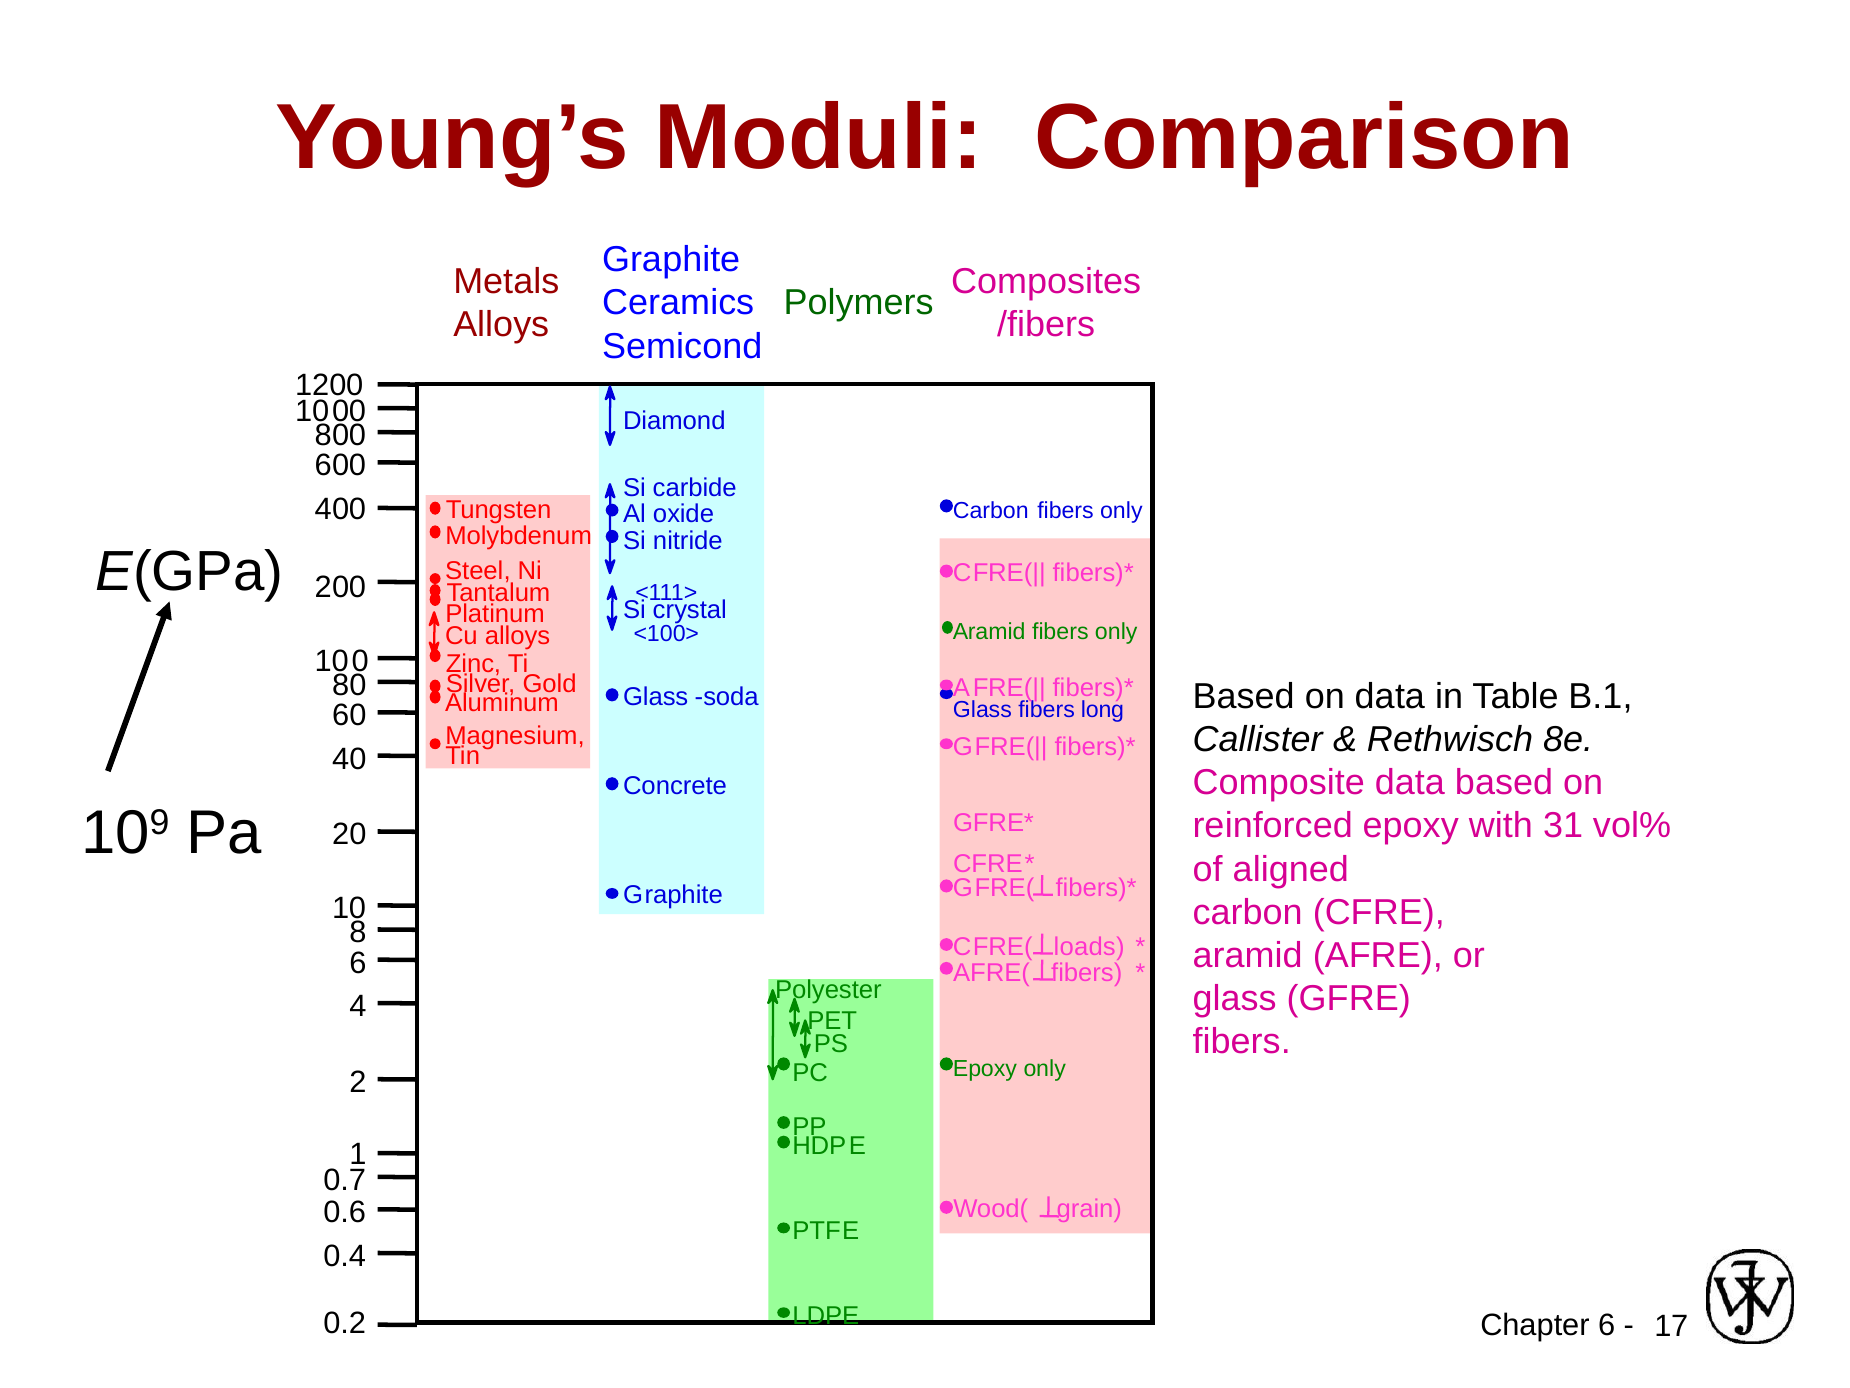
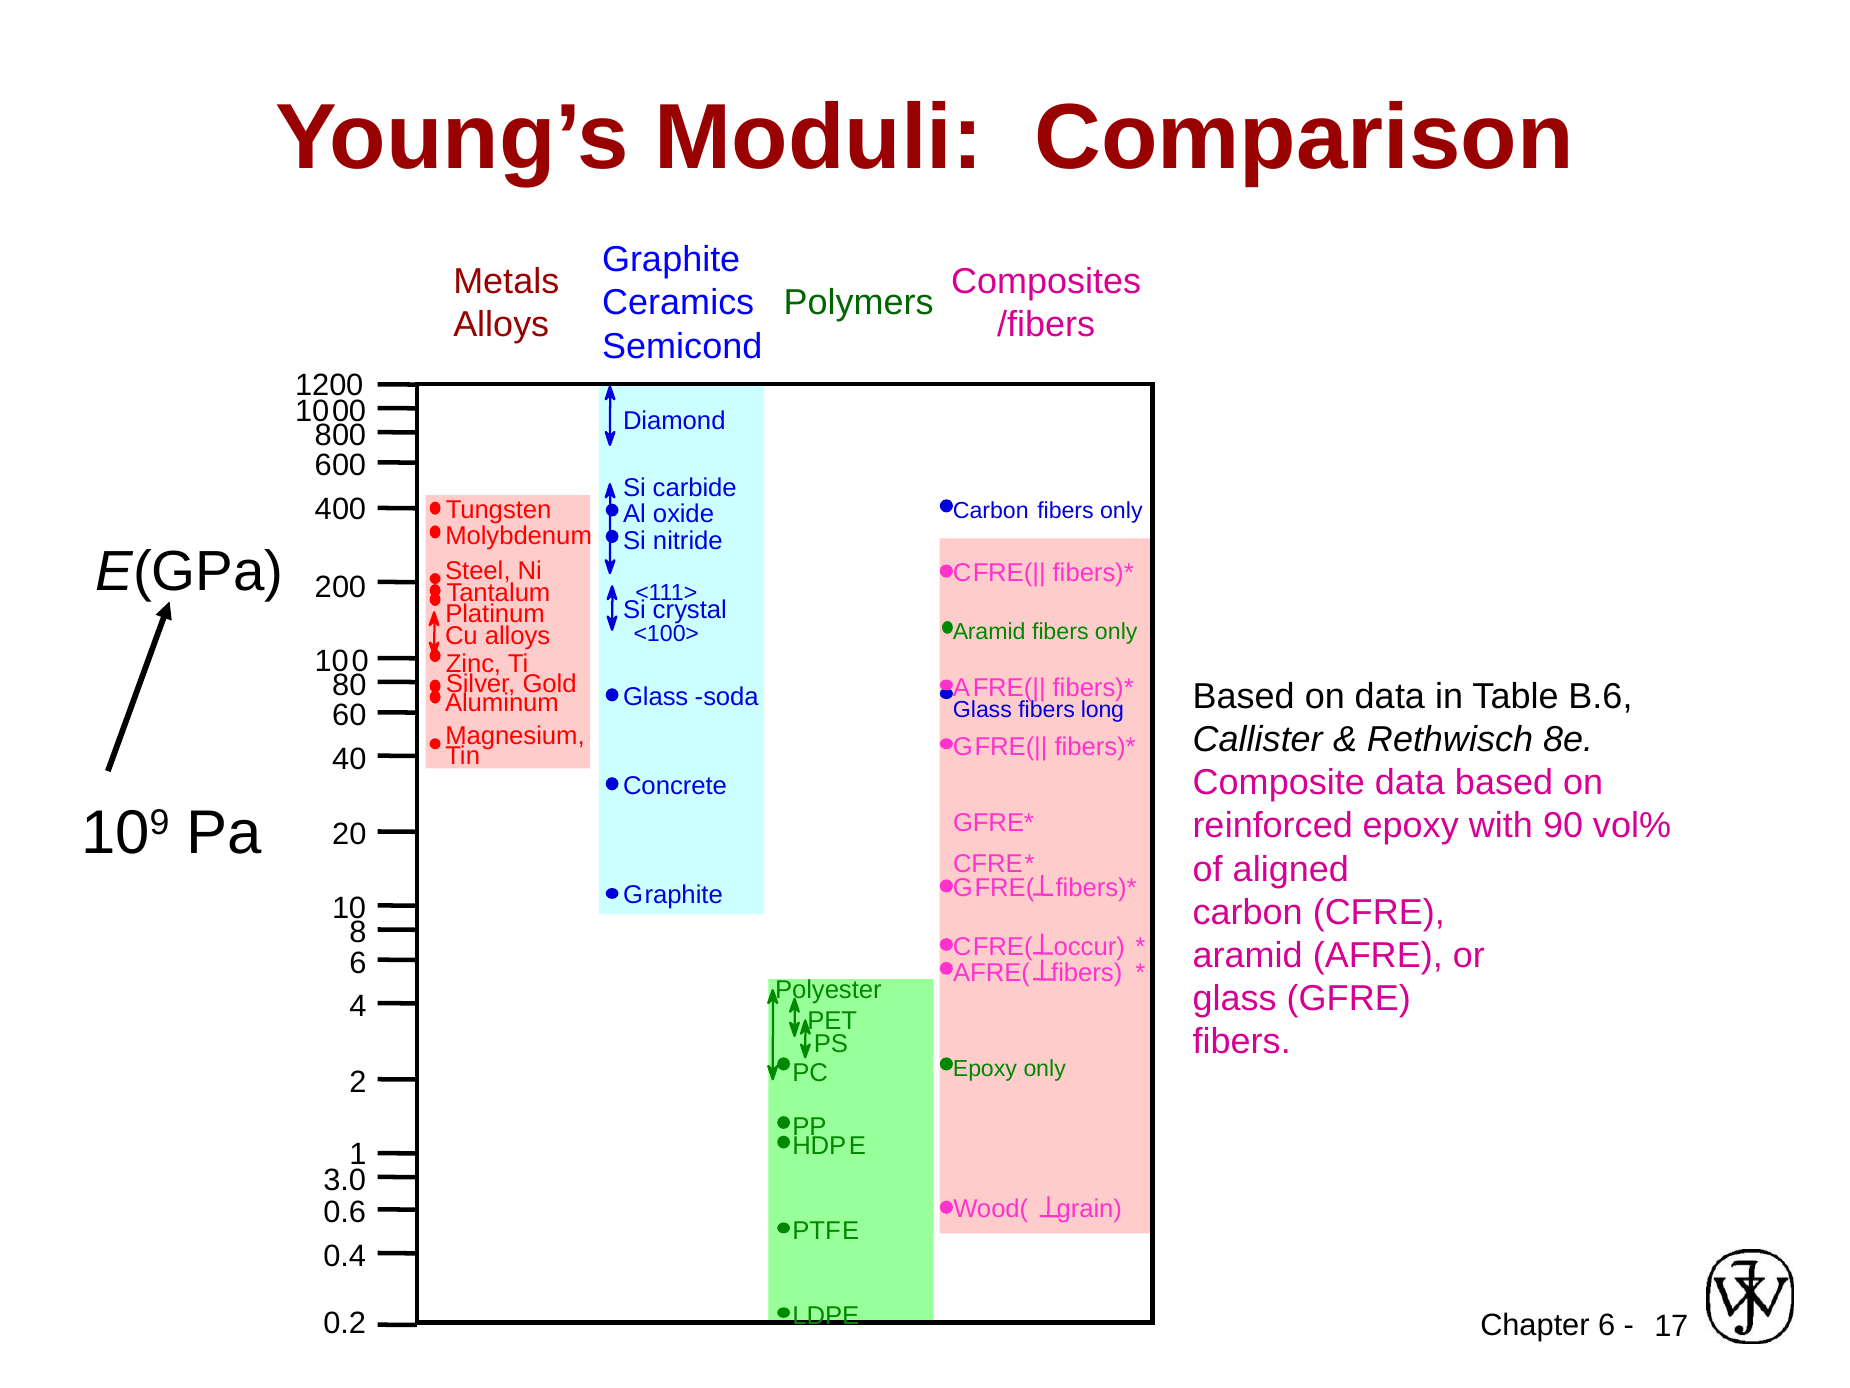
B.1: B.1 -> B.6 (1600, 696)
31: 31 -> 90 (1563, 826)
loads: loads -> occur (1089, 946)
0.7: 0.7 -> 3.0 (345, 1180)
